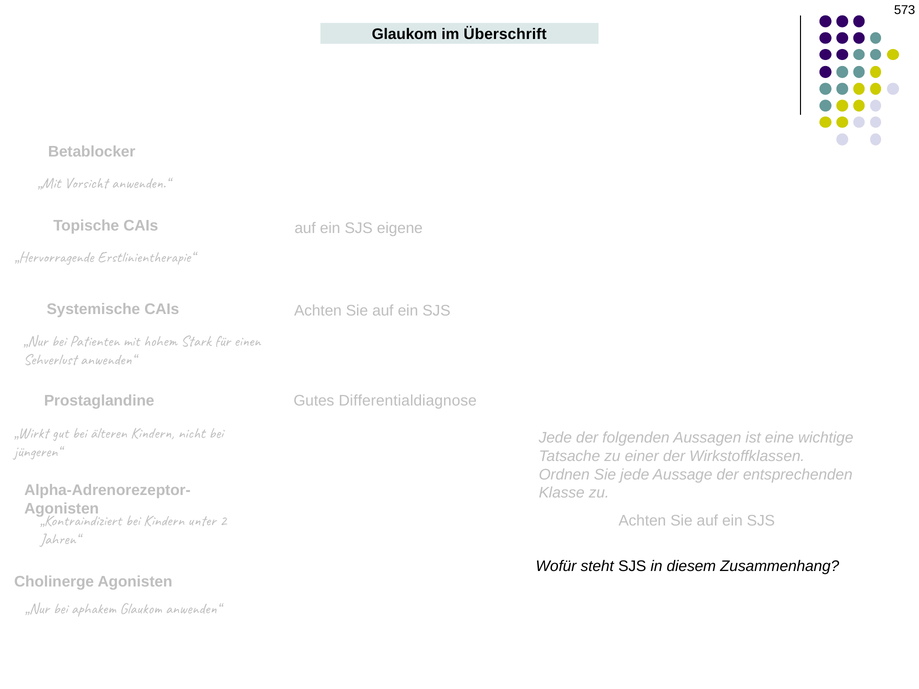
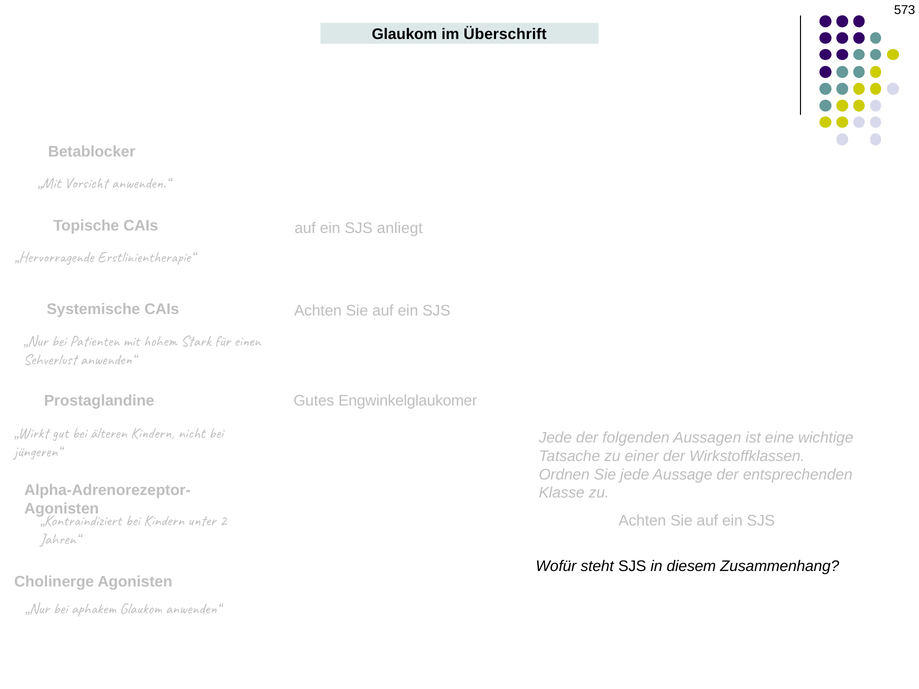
eigene: eigene -> anliegt (400, 228)
Differentialdiagnose: Differentialdiagnose -> Engwinkelglaukomer (408, 401)
